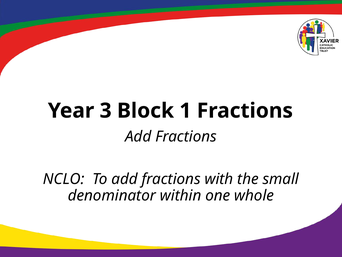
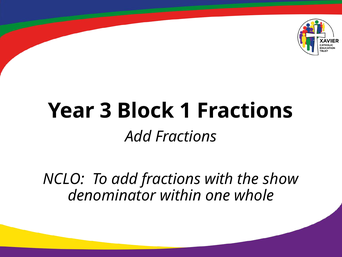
small: small -> show (281, 179)
